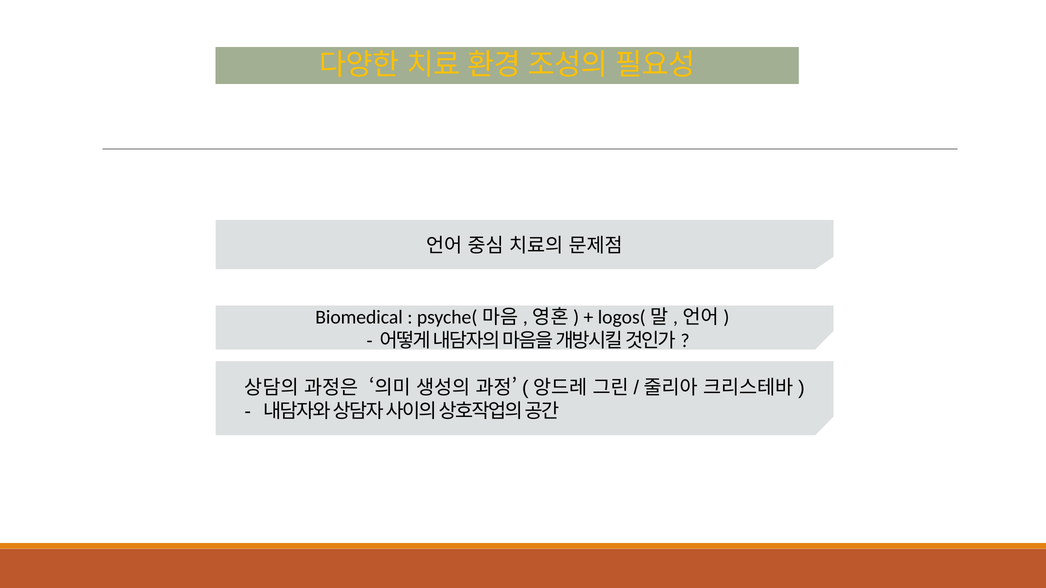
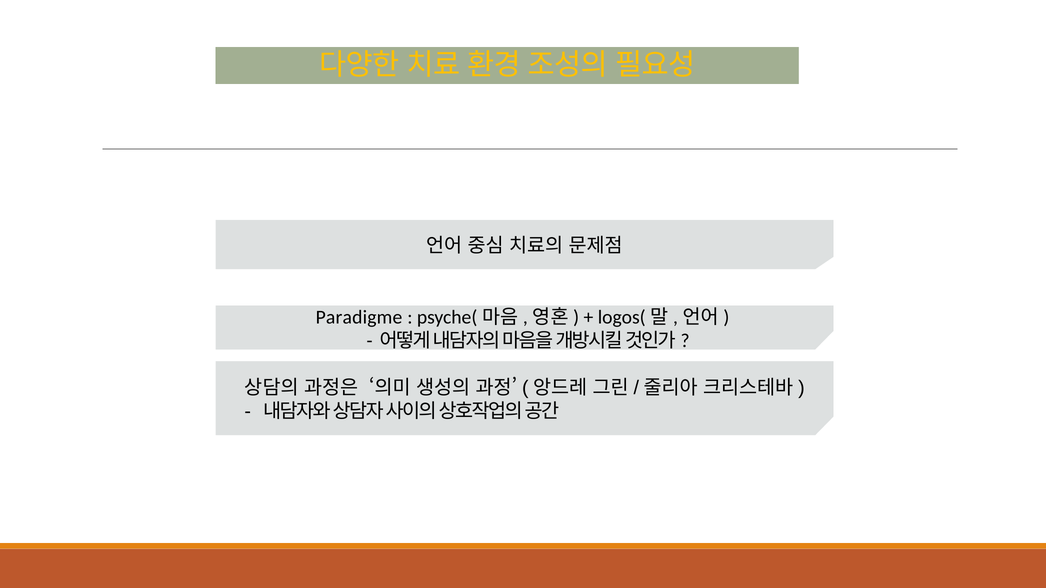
Biomedical: Biomedical -> Paradigme (359, 317)
